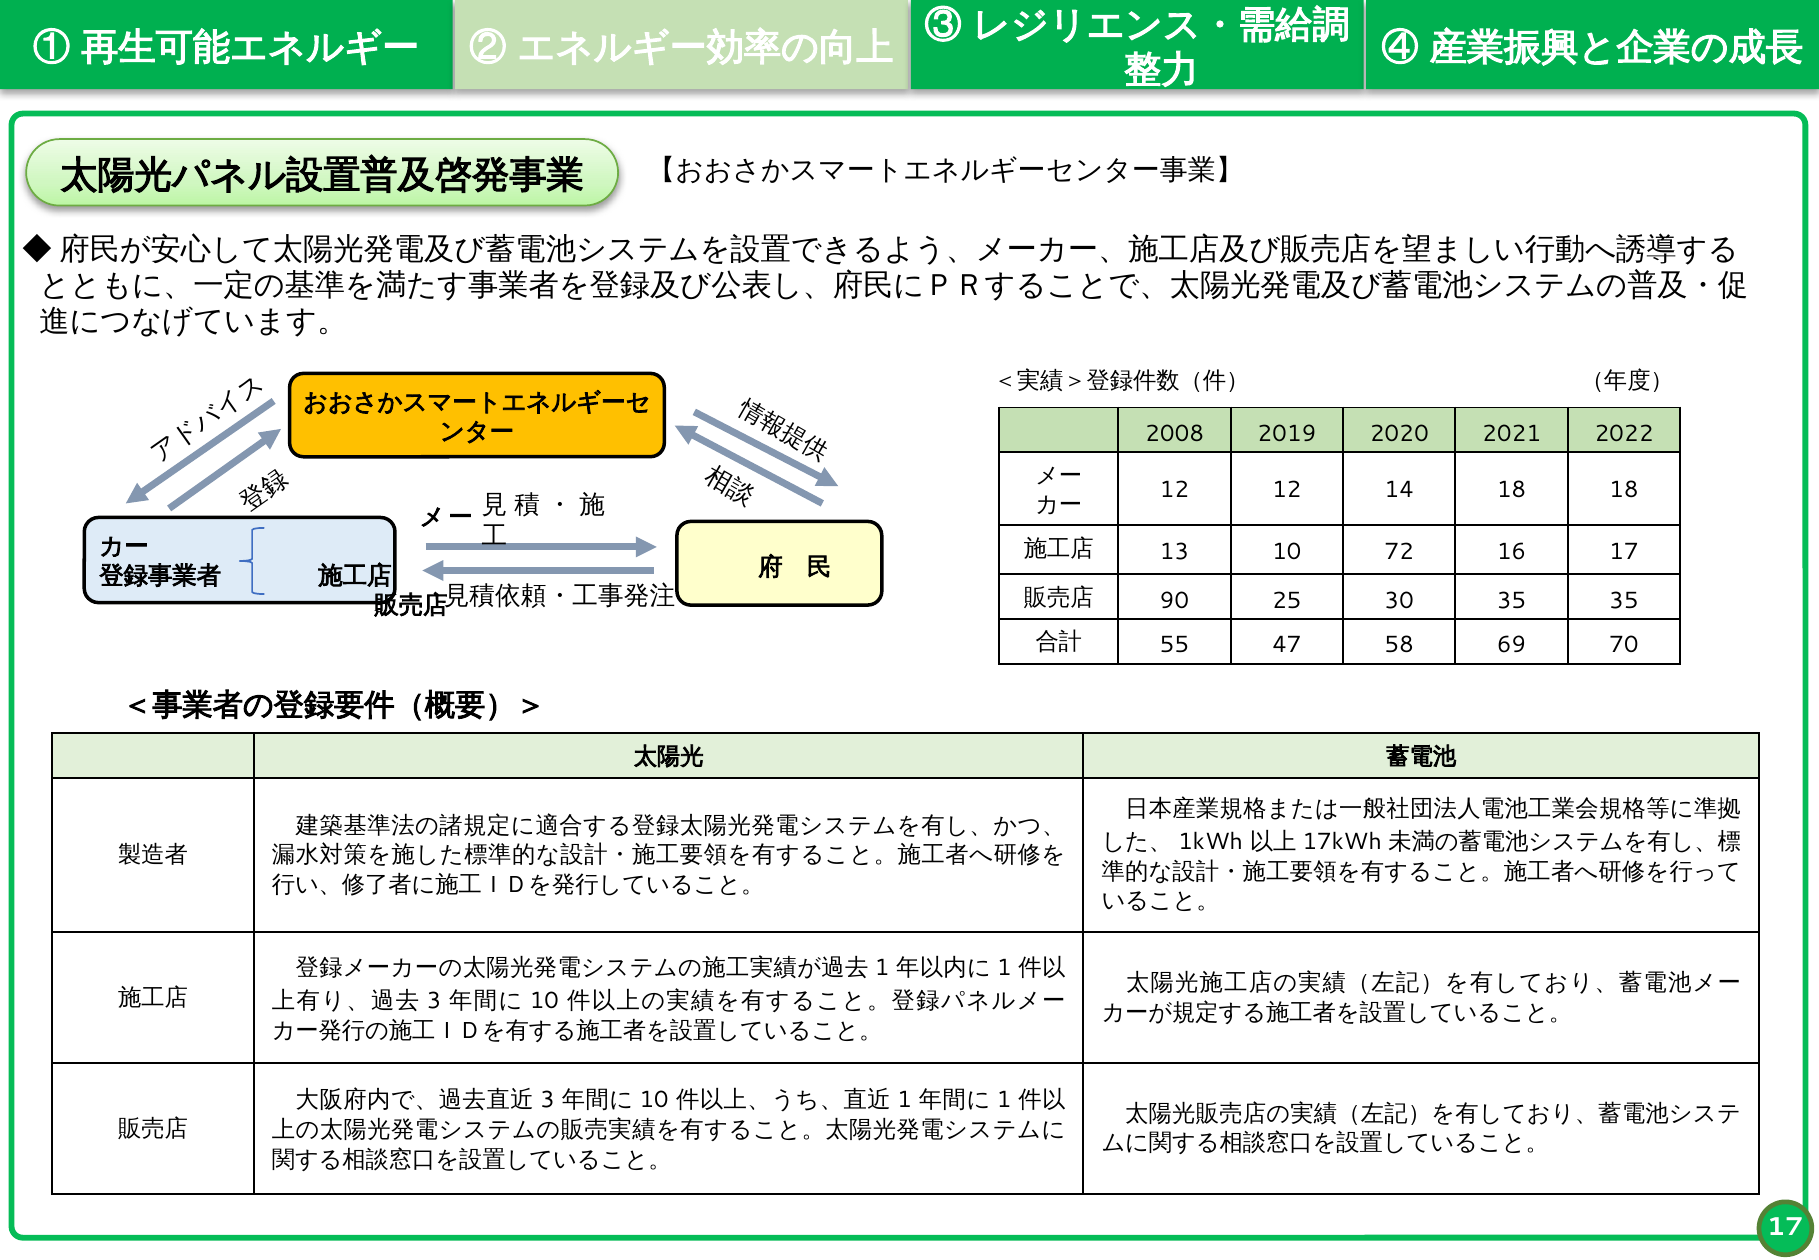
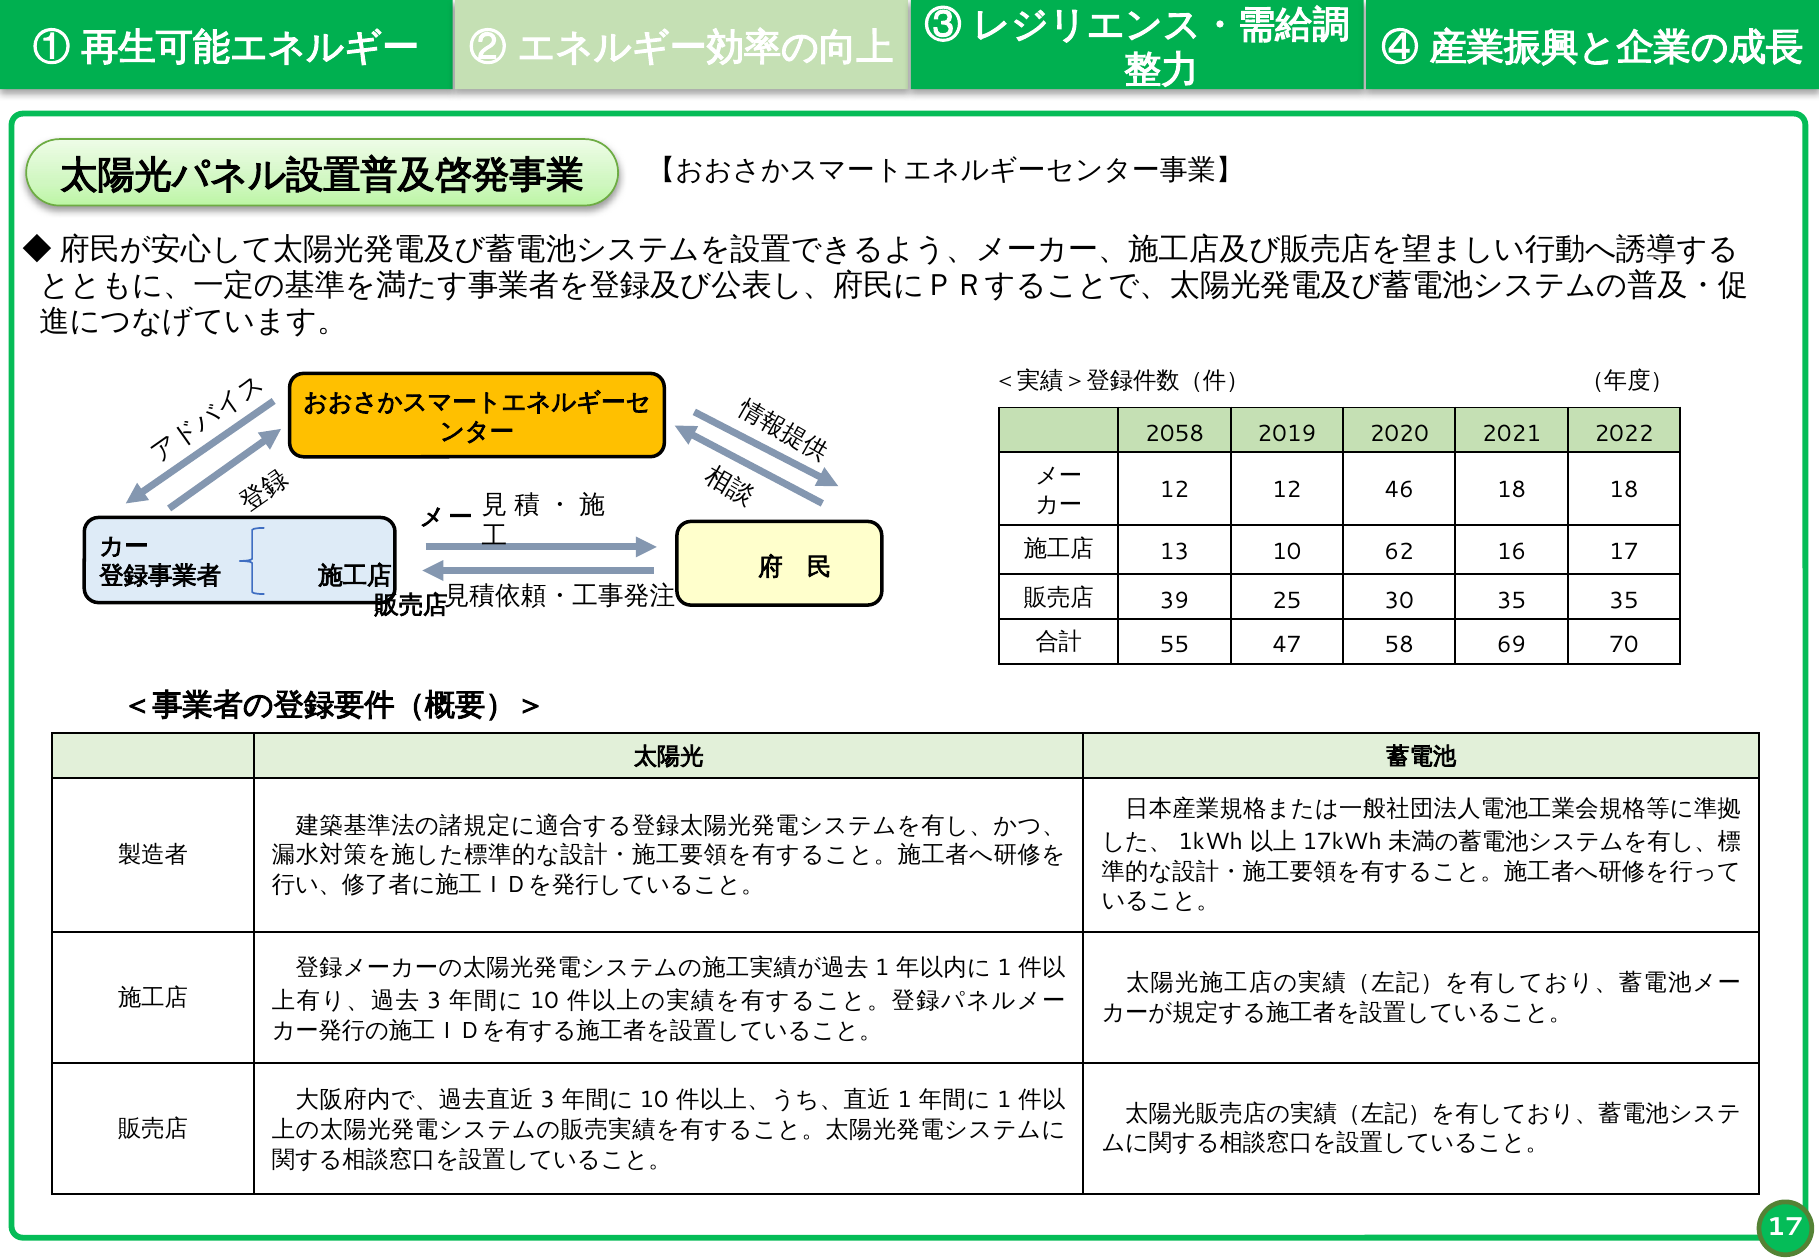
2008: 2008 -> 2058 (1175, 433)
14: 14 -> 46 (1399, 490)
72: 72 -> 62 (1399, 551)
90: 90 -> 39 (1174, 600)
